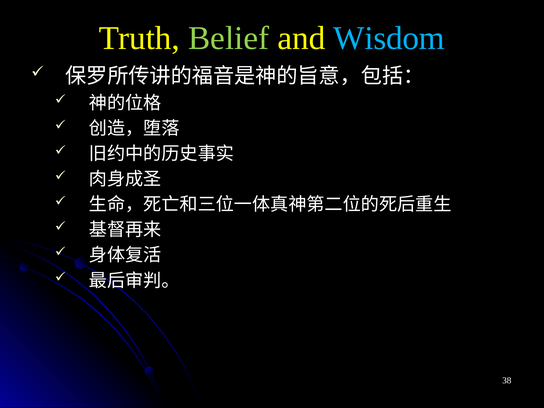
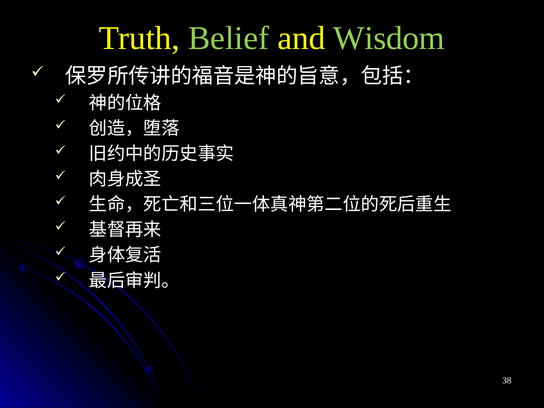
Wisdom colour: light blue -> light green (389, 38)
